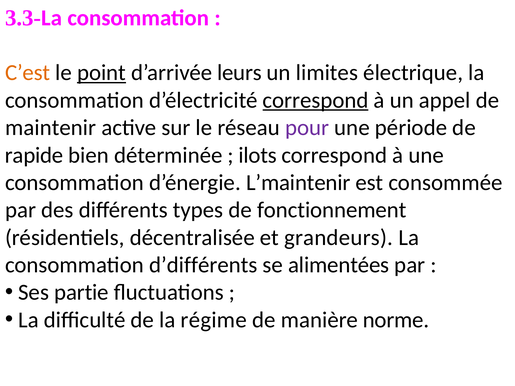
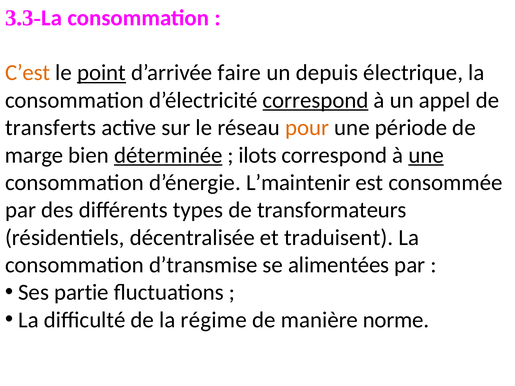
leurs: leurs -> faire (239, 73)
limites: limites -> depuis (327, 73)
maintenir: maintenir -> transferts (51, 128)
pour colour: purple -> orange (307, 128)
rapide: rapide -> marge (34, 155)
déterminée underline: none -> present (168, 155)
une underline: none -> present (426, 155)
fonctionnement: fonctionnement -> transformateurs (332, 210)
grandeurs: grandeurs -> traduisent (339, 238)
d’différents: d’différents -> d’transmise (203, 265)
